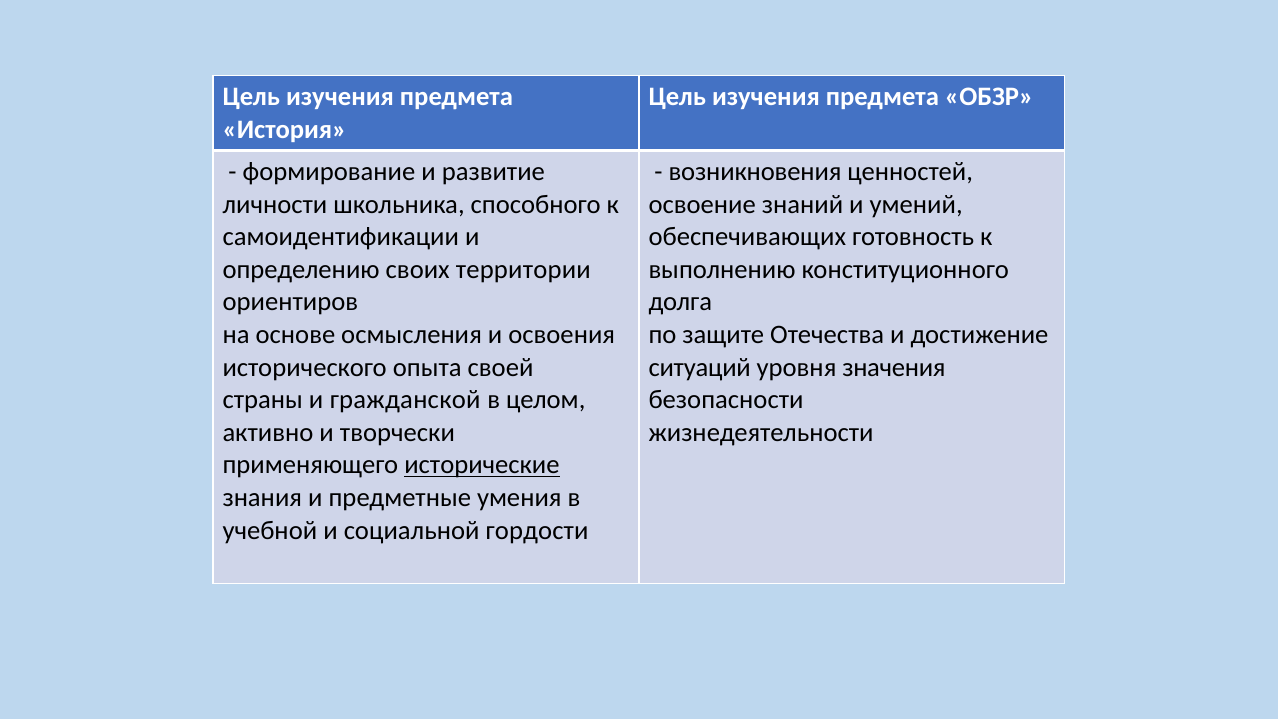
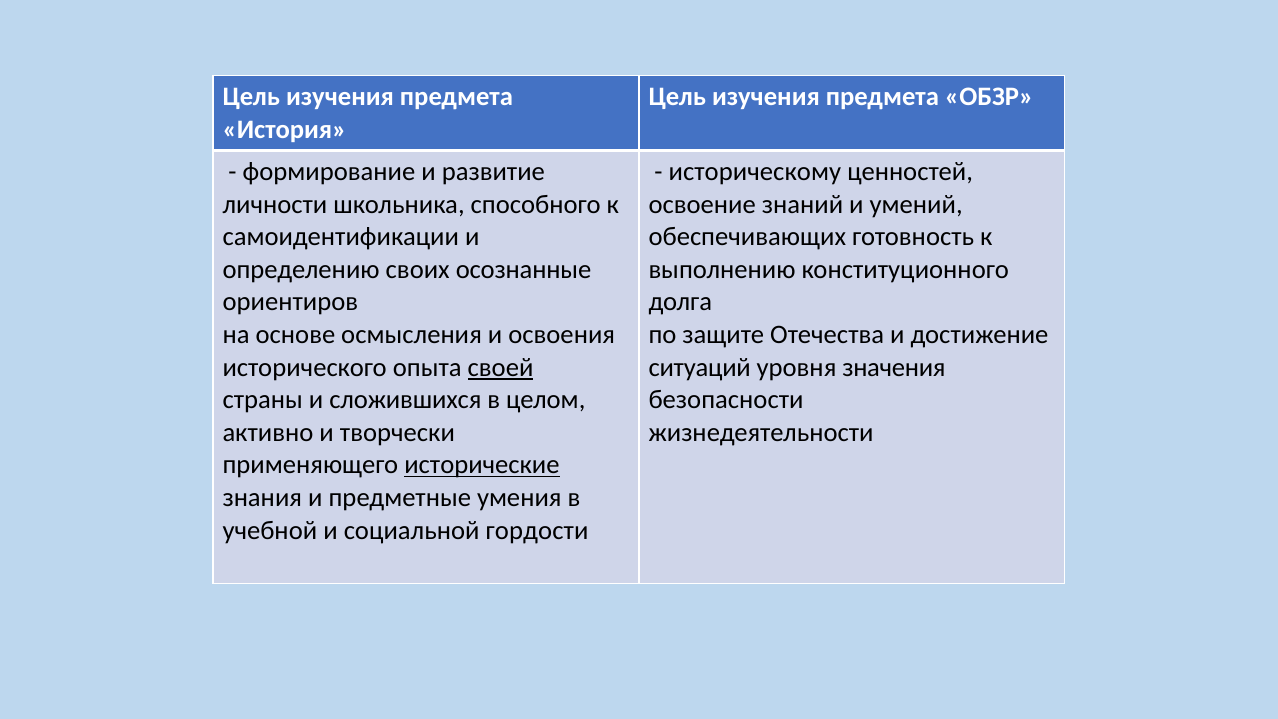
возникновения: возникновения -> историческому (755, 172)
территории: территории -> осознанные (524, 269)
своей underline: none -> present (501, 367)
гражданской: гражданской -> сложившихся (405, 400)
